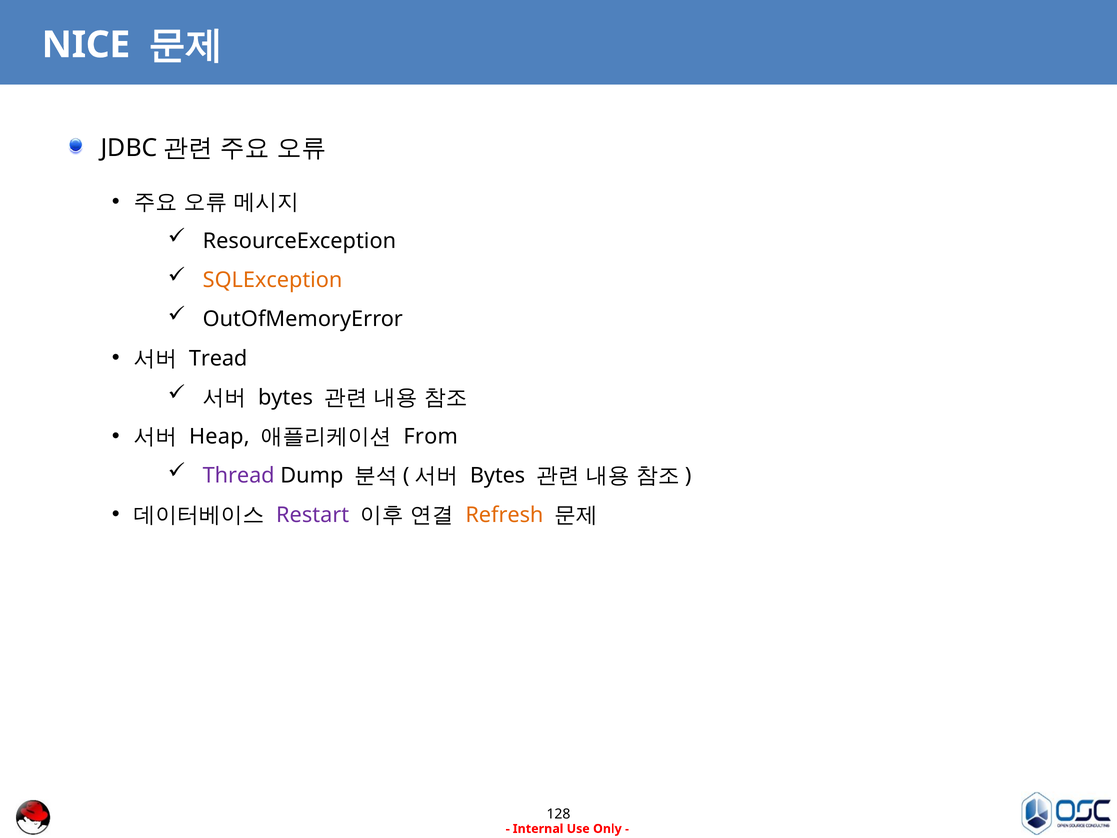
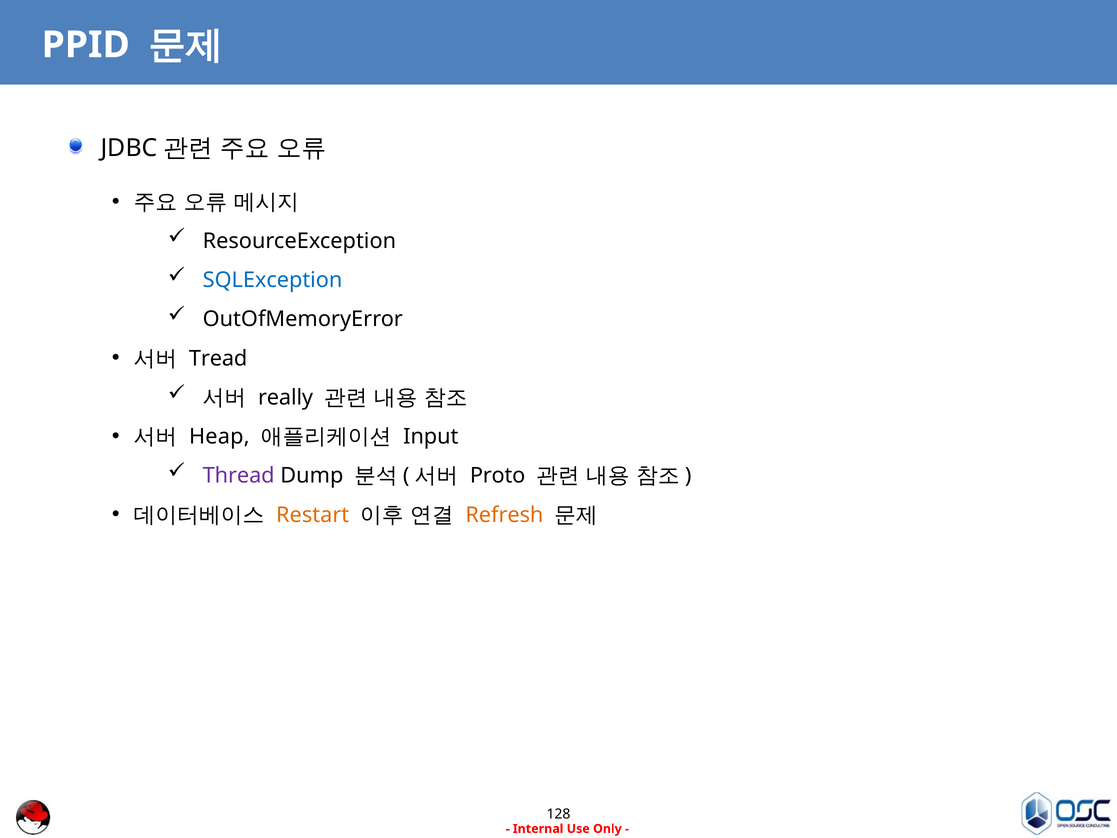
NICE: NICE -> PPID (86, 45)
SQLException colour: orange -> blue (273, 280)
bytes: bytes -> really (286, 397)
From: From -> Input (431, 437)
Bytes: Bytes -> Proto (498, 476)
Restart colour: purple -> orange (313, 515)
